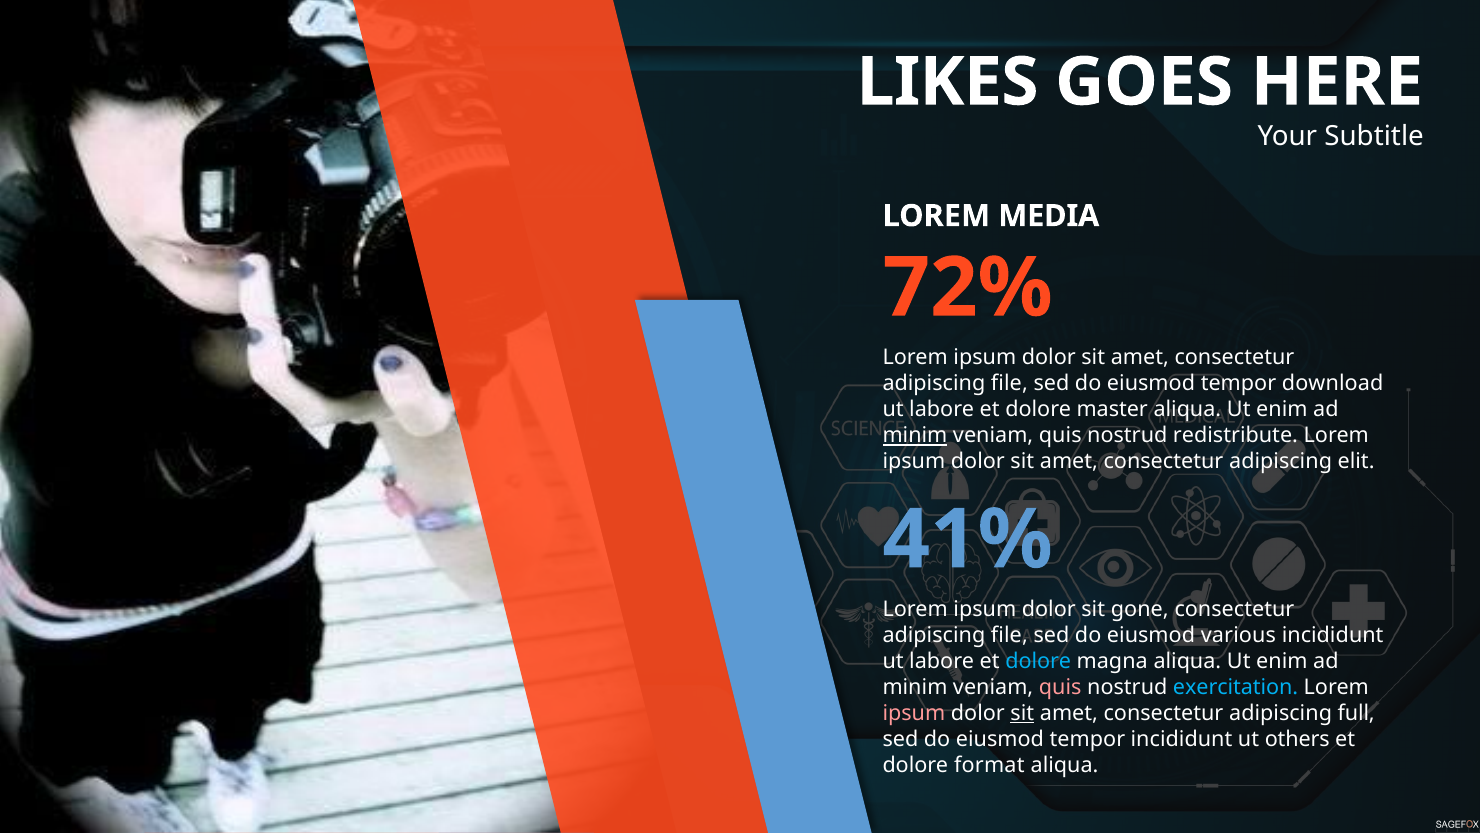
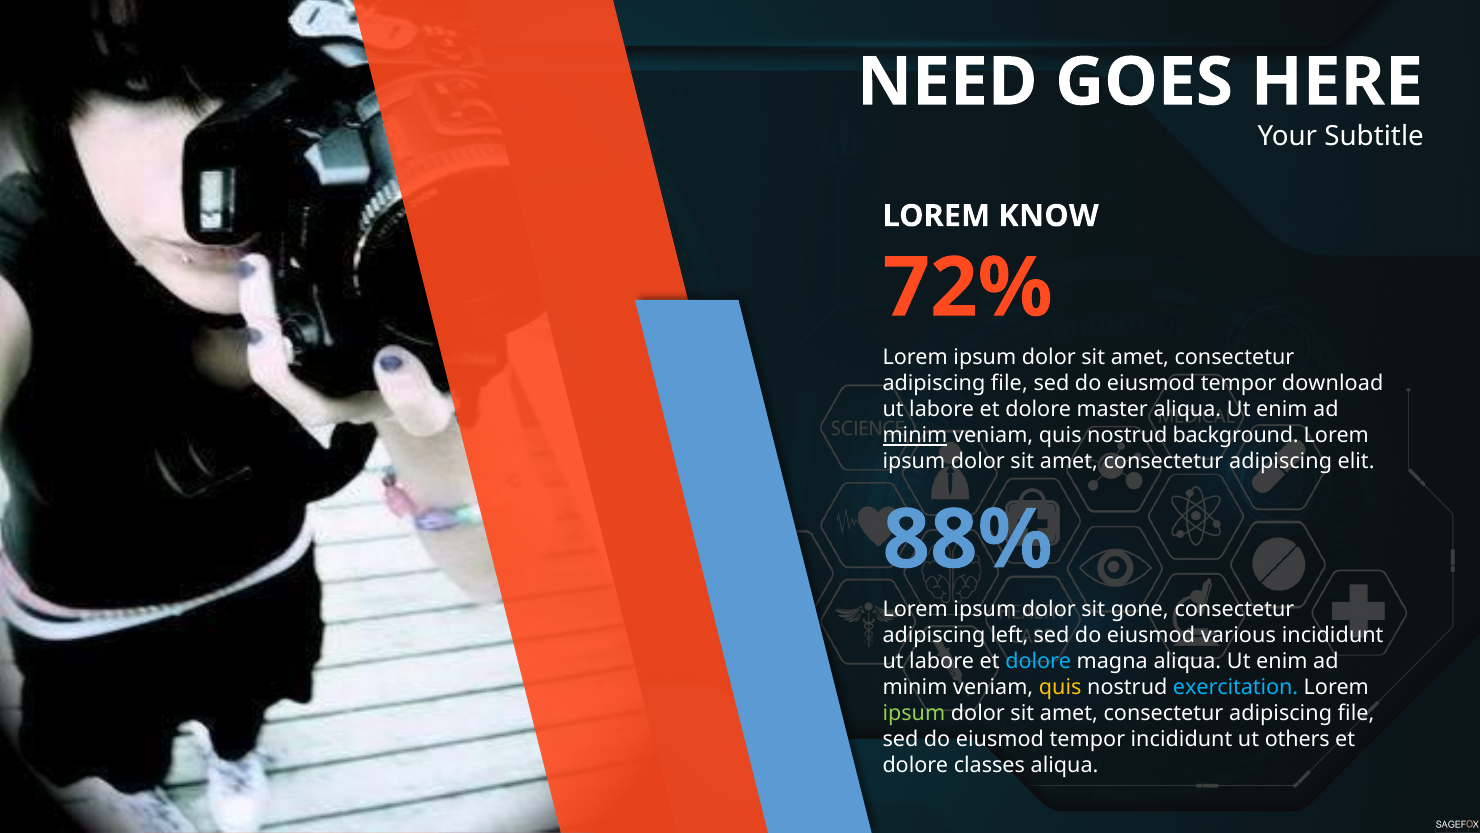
LIKES: LIKES -> NEED (947, 82)
MEDIA: MEDIA -> KNOW (1049, 216)
redistribute: redistribute -> background (1236, 435)
41%: 41% -> 88% (968, 540)
file: file -> left (1009, 635)
quis colour: pink -> yellow (1060, 687)
ipsum colour: pink -> light green (914, 713)
sit underline: present -> none (1022, 713)
full: full -> file (1356, 713)
format: format -> classes (989, 765)
